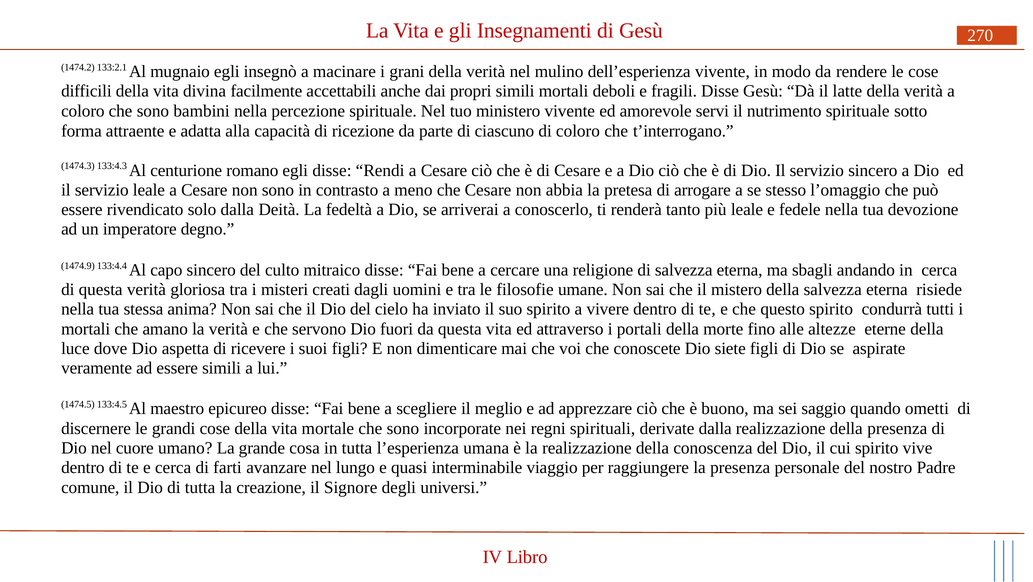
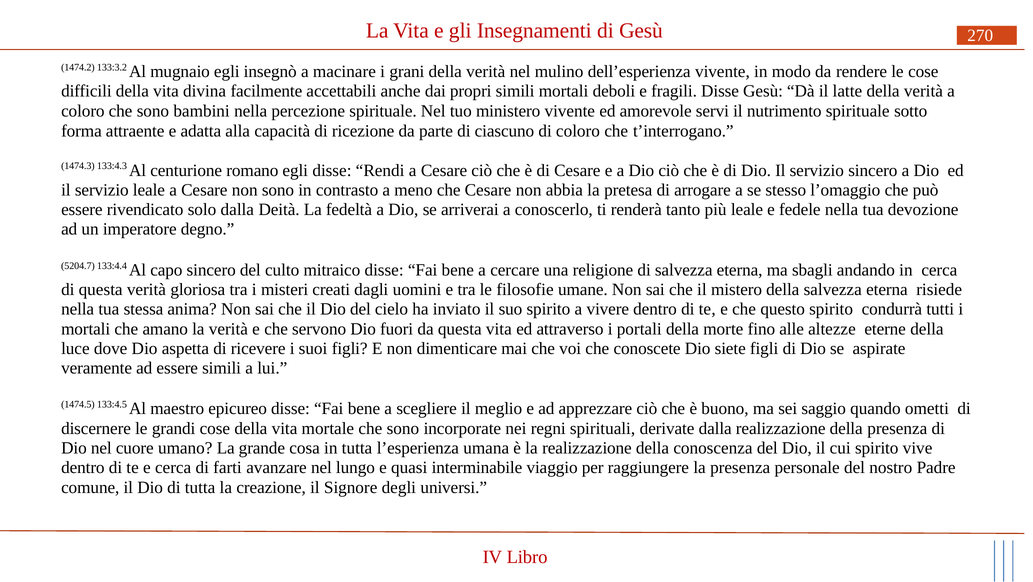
133:2.1: 133:2.1 -> 133:3.2 (112, 67)
1474.9: 1474.9 -> 5204.7 (78, 266)
